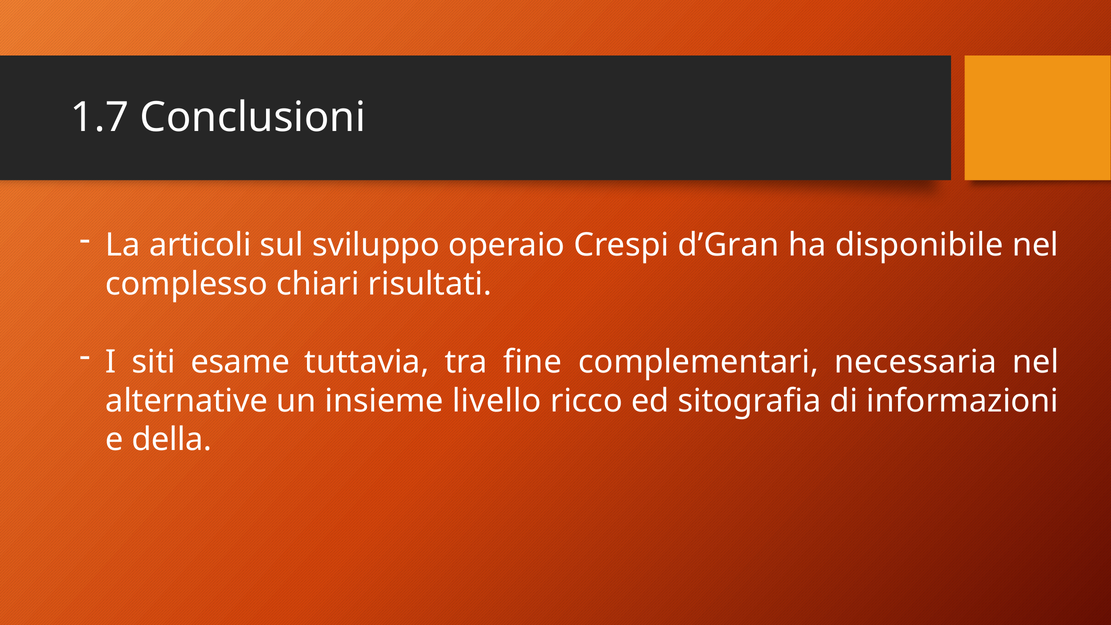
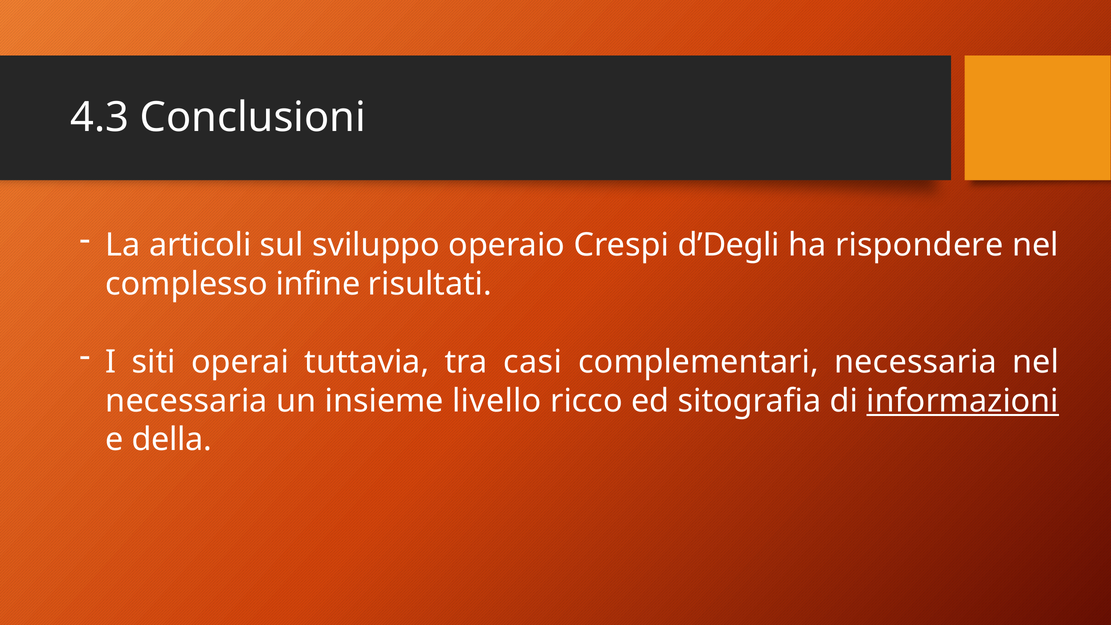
1.7: 1.7 -> 4.3 (100, 118)
d’Gran: d’Gran -> d’Degli (729, 245)
disponibile: disponibile -> rispondere (919, 245)
chiari: chiari -> infine (318, 284)
esame: esame -> operai (240, 362)
fine: fine -> casi (533, 362)
alternative: alternative -> necessaria (187, 401)
informazioni underline: none -> present (963, 401)
